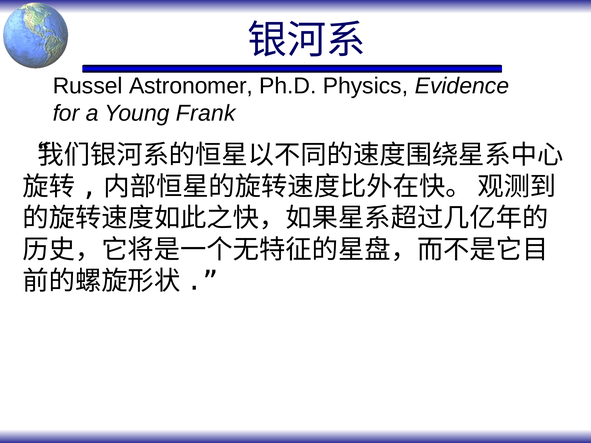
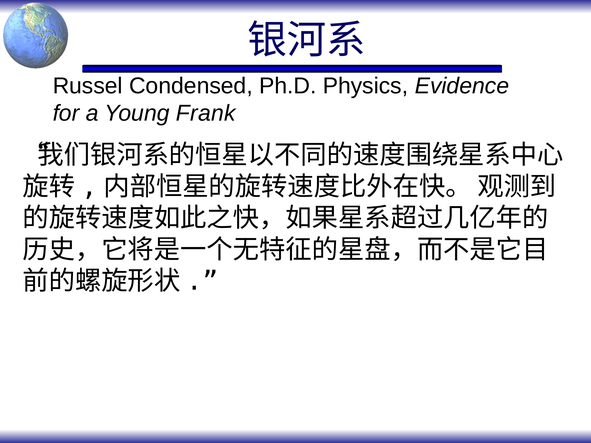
Astronomer: Astronomer -> Condensed (191, 86)
